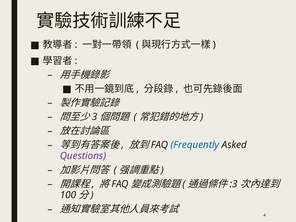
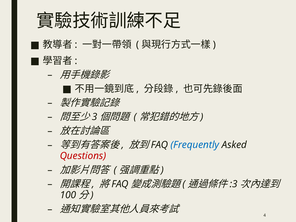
Questions colour: purple -> red (83, 156)
